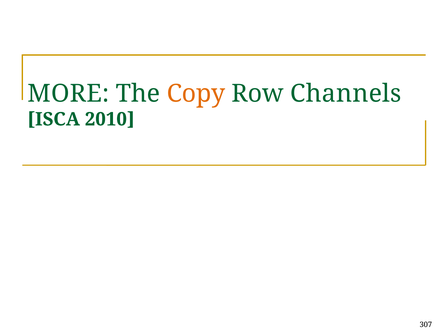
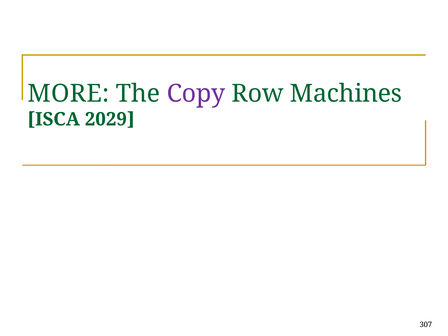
Copy colour: orange -> purple (196, 94)
Channels: Channels -> Machines (346, 94)
2010: 2010 -> 2029 (110, 119)
